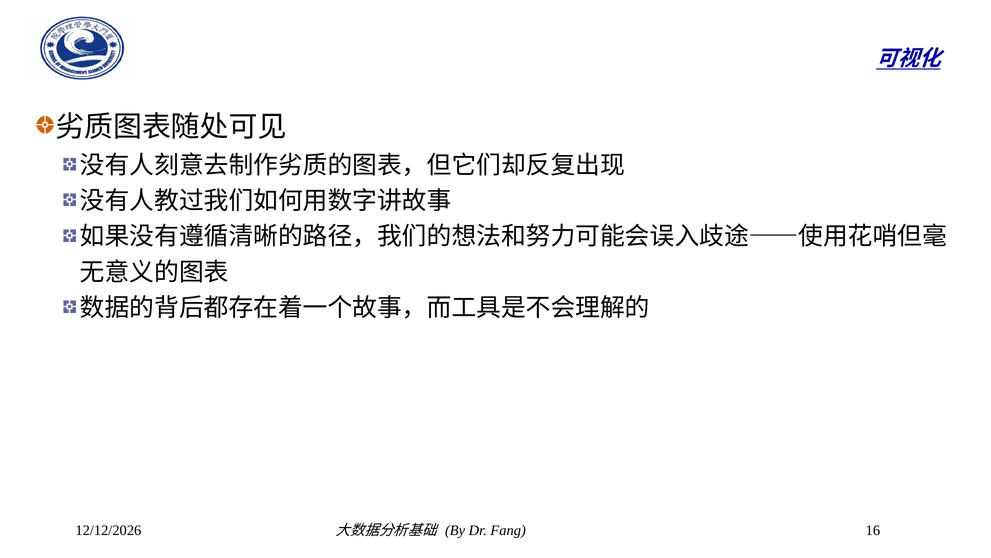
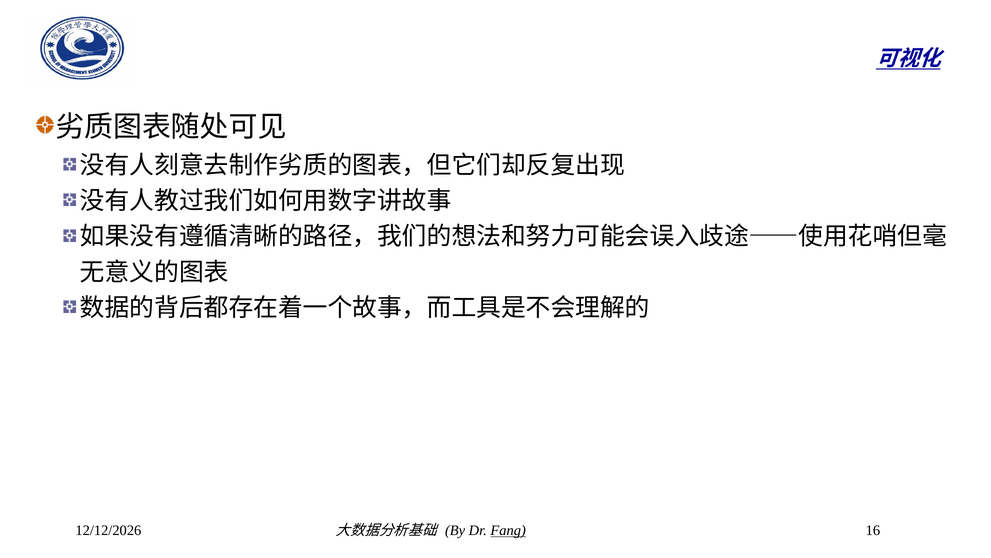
Fang underline: none -> present (508, 530)
